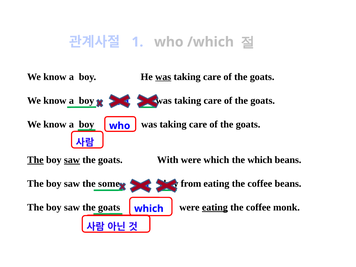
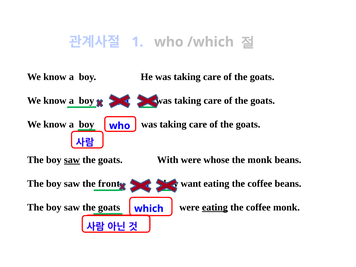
was underline: present -> none (163, 77)
The underline: present -> none (35, 160)
were which: which -> whose (216, 160)
the which: which -> monk (260, 160)
some: some -> front (110, 184)
from: from -> want (191, 184)
